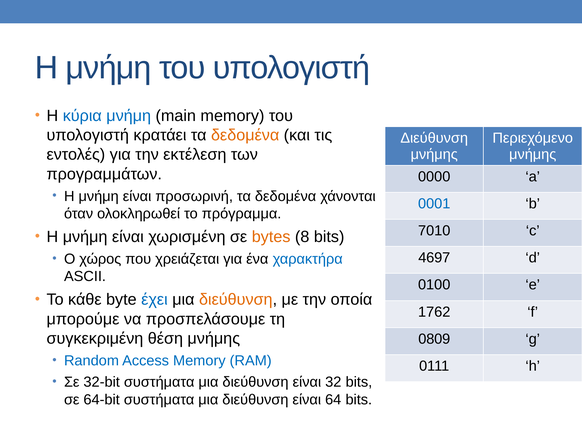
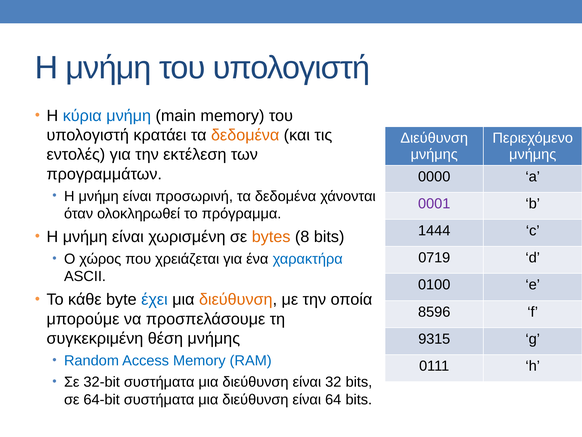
0001 colour: blue -> purple (434, 203)
7010: 7010 -> 1444 (434, 230)
4697: 4697 -> 0719 (434, 257)
1762: 1762 -> 8596 (434, 312)
0809: 0809 -> 9315 (434, 339)
